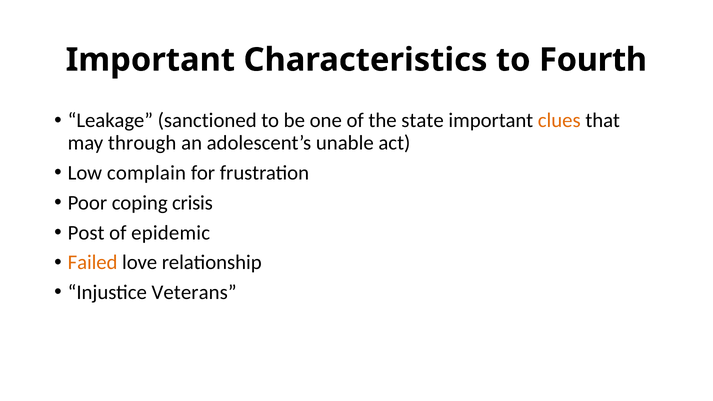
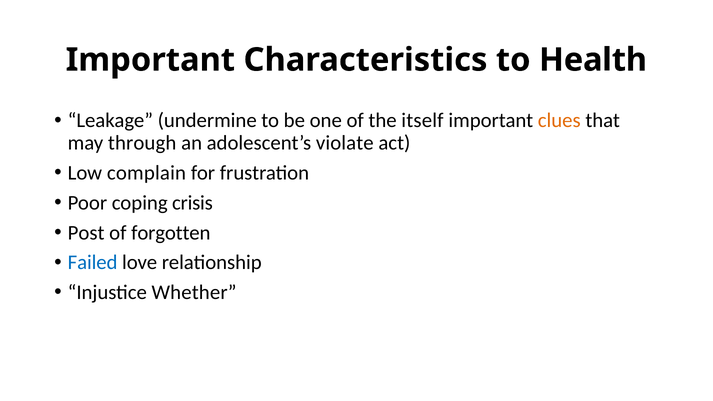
Fourth: Fourth -> Health (593, 60)
sanctioned: sanctioned -> undermine (207, 121)
state: state -> itself (422, 121)
unable: unable -> violate (345, 143)
epidemic: epidemic -> forgotten (171, 233)
Failed colour: orange -> blue (93, 263)
Veterans: Veterans -> Whether (194, 292)
